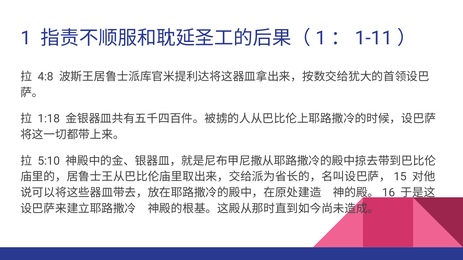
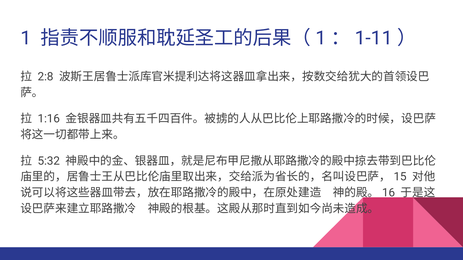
4:8: 4:8 -> 2:8 (46, 77)
1:18: 1:18 -> 1:16 (49, 119)
5:10: 5:10 -> 5:32 (49, 161)
